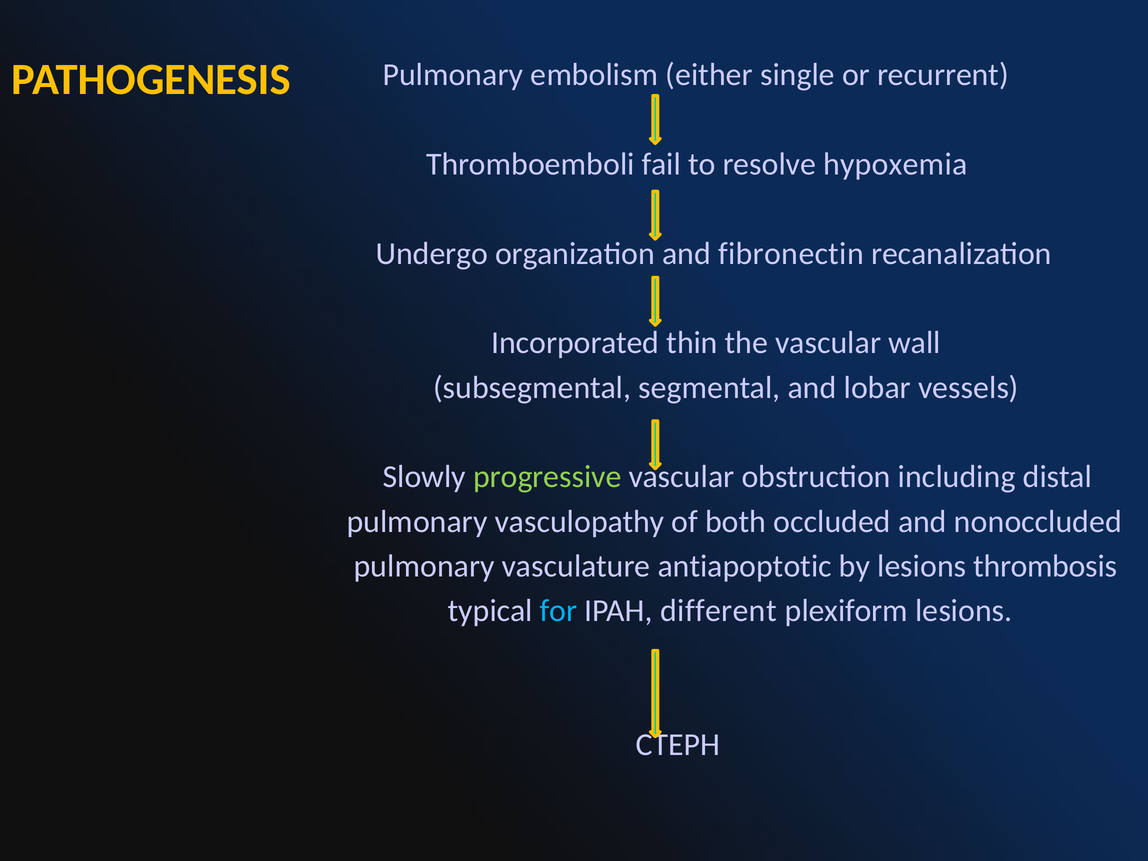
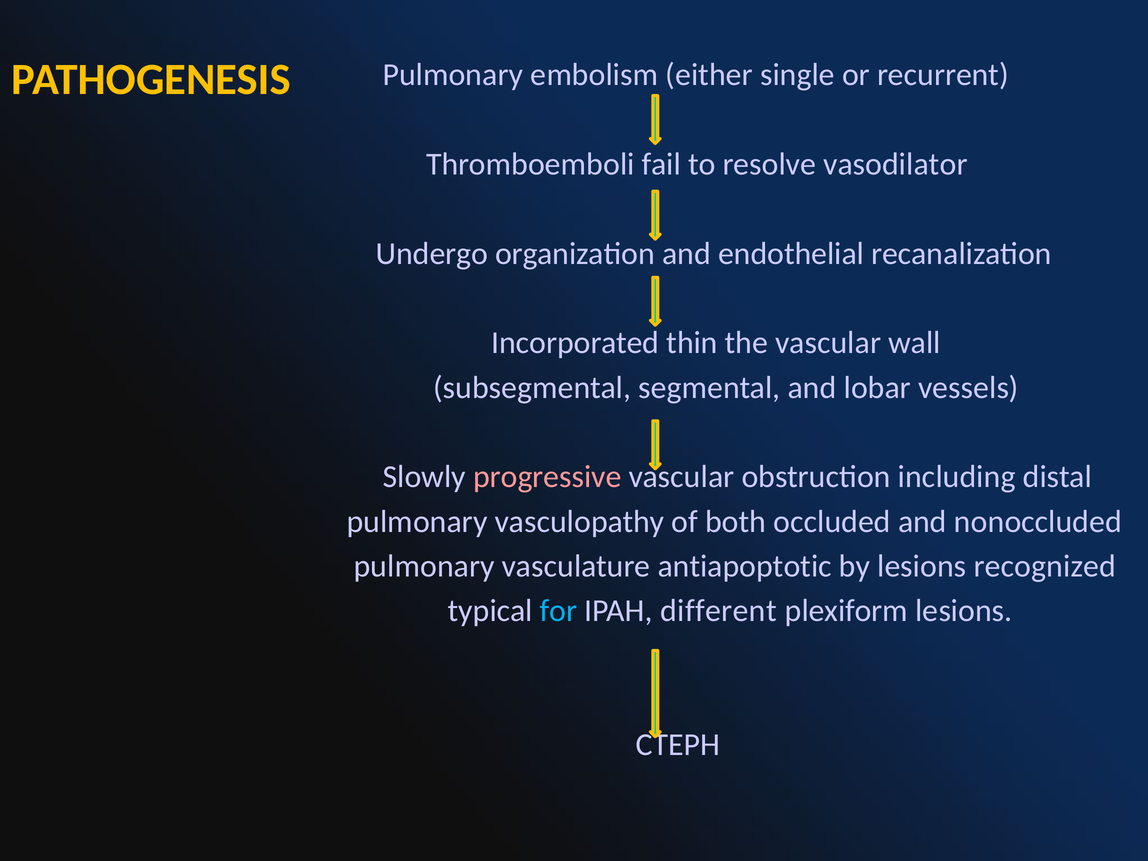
hypoxemia: hypoxemia -> vasodilator (895, 164)
fibronectin: fibronectin -> endothelial (791, 254)
progressive colour: light green -> pink (547, 477)
thrombosis: thrombosis -> recognized (1045, 566)
